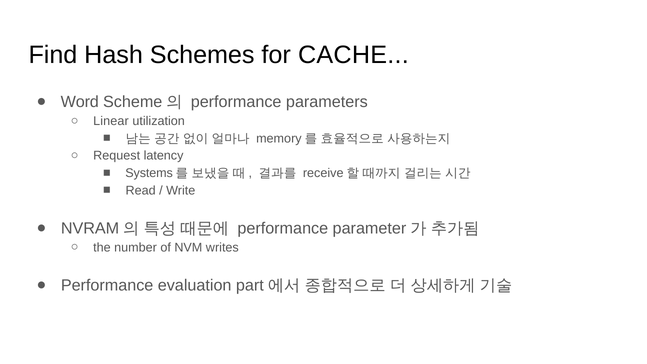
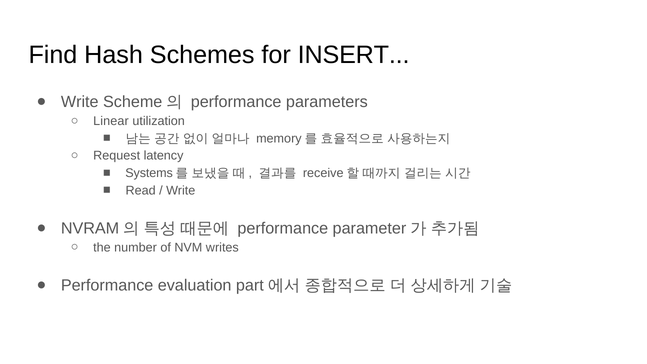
CACHE: CACHE -> INSERT (354, 55)
Word: Word -> Write (80, 102)
